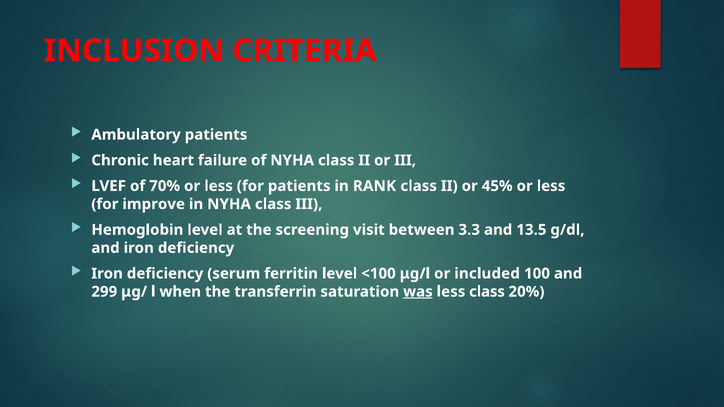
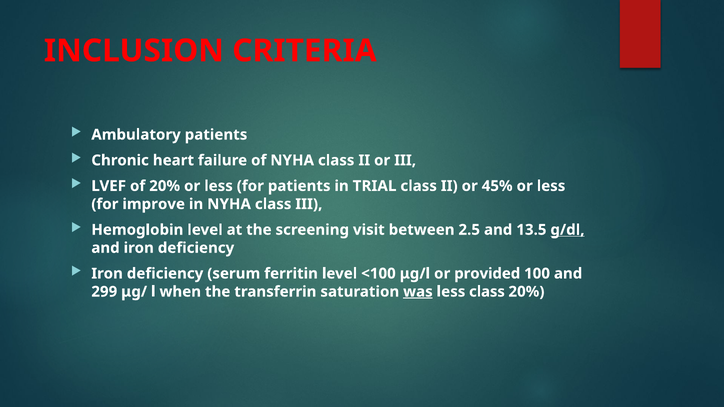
of 70%: 70% -> 20% (165, 186)
RANK: RANK -> TRIAL (375, 186)
3.3: 3.3 -> 2.5 (469, 230)
g/dl underline: none -> present (567, 230)
included: included -> provided (487, 274)
